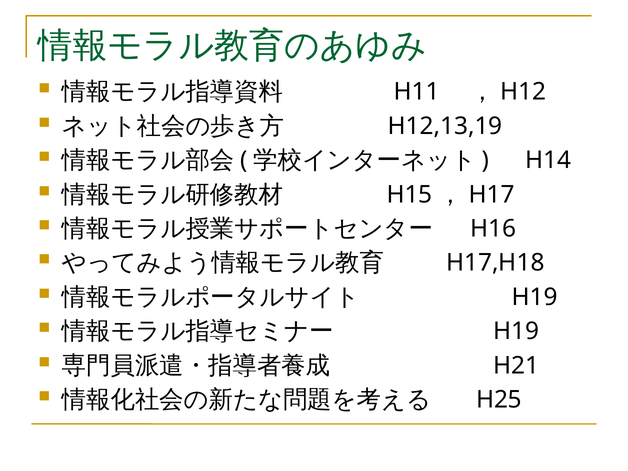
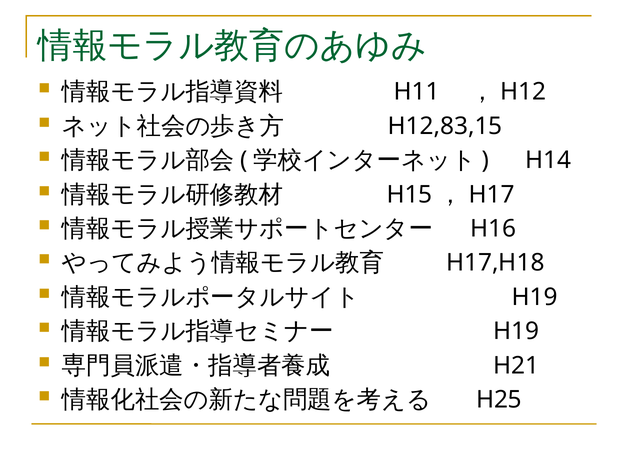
H12,13,19: H12,13,19 -> H12,83,15 (445, 126)
